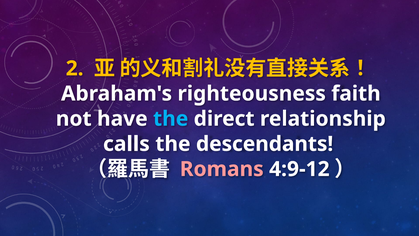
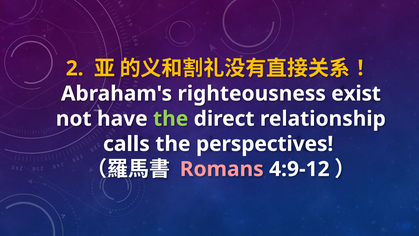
faith: faith -> exist (356, 93)
the colour: light blue -> light green (171, 119)
descendants: descendants -> perspectives (265, 144)
